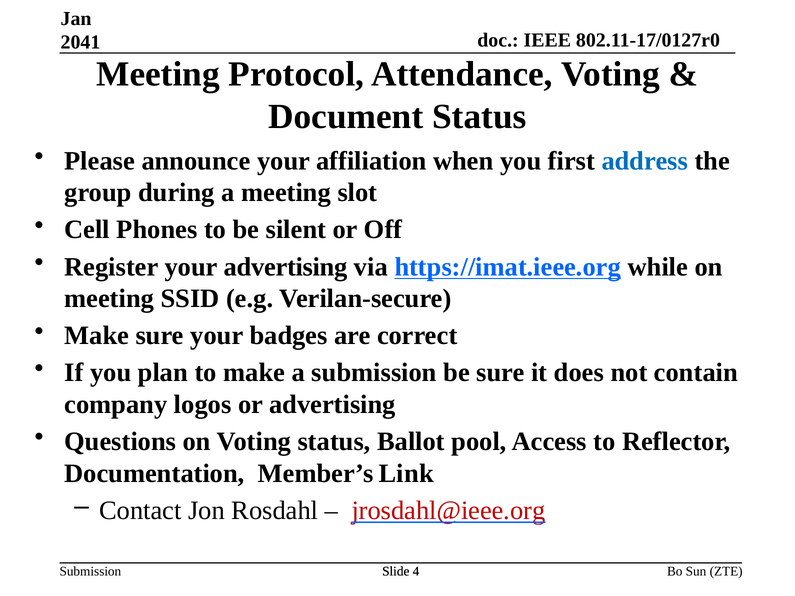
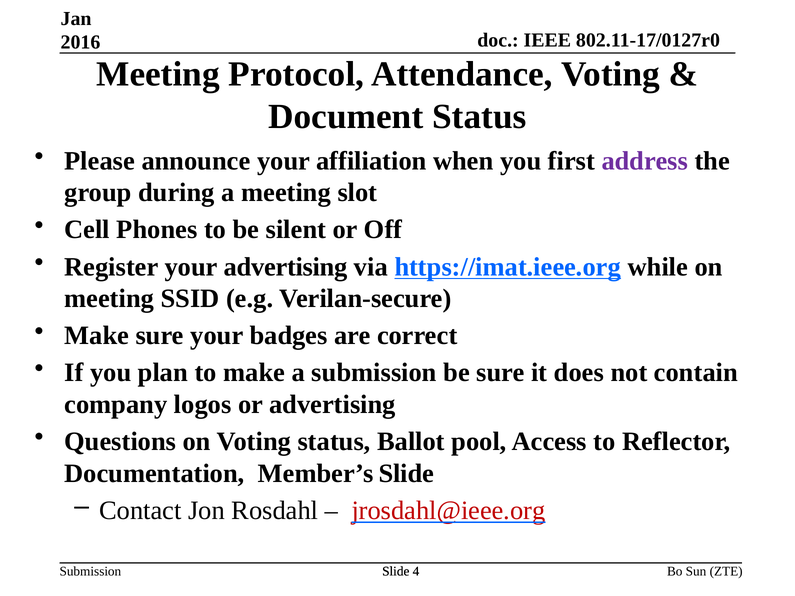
2041: 2041 -> 2016 (80, 42)
address colour: blue -> purple (645, 161)
Member’s Link: Link -> Slide (406, 474)
